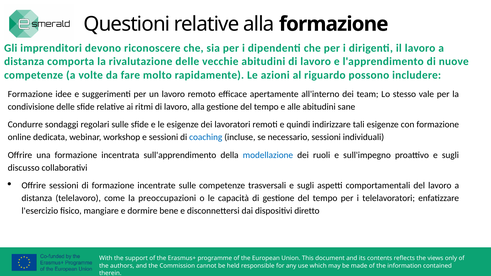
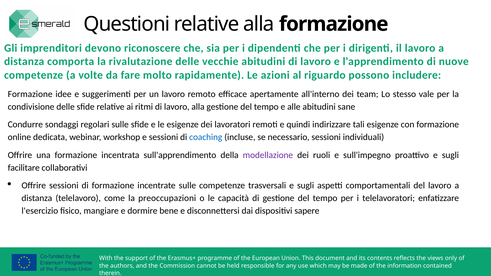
modellazione colour: blue -> purple (268, 155)
discusso: discusso -> facilitare (24, 168)
diretto: diretto -> sapere (307, 211)
